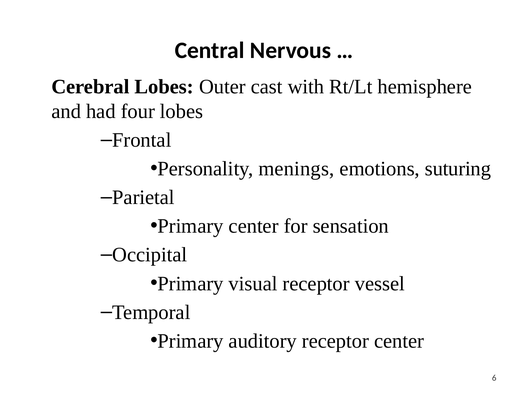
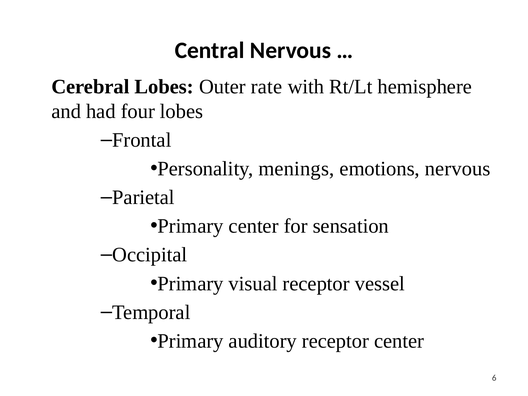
cast: cast -> rate (267, 87)
emotions suturing: suturing -> nervous (458, 169)
